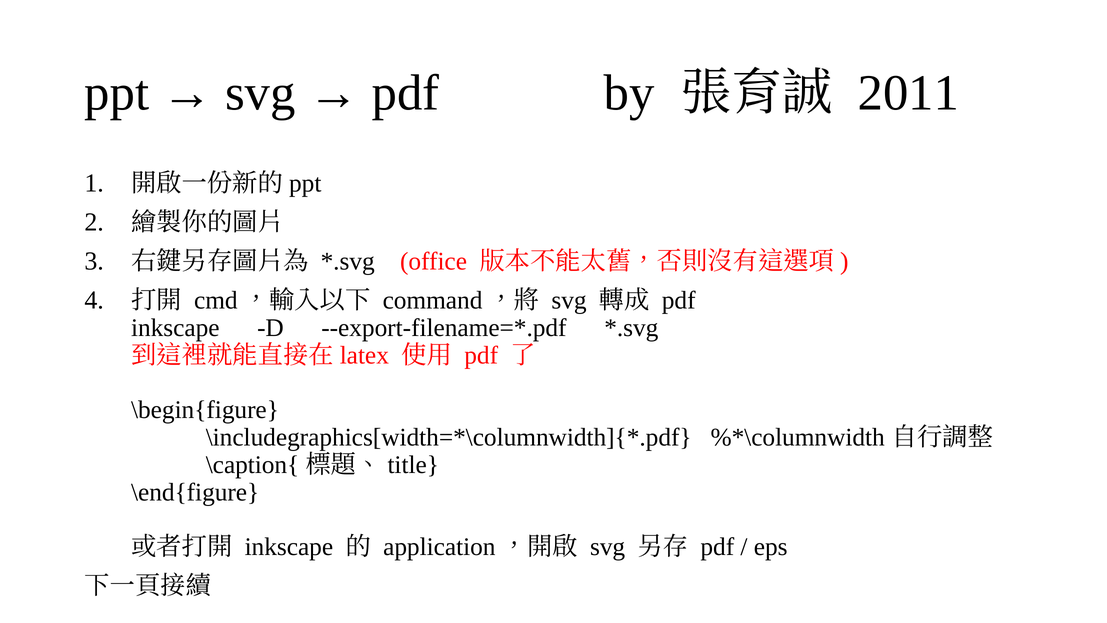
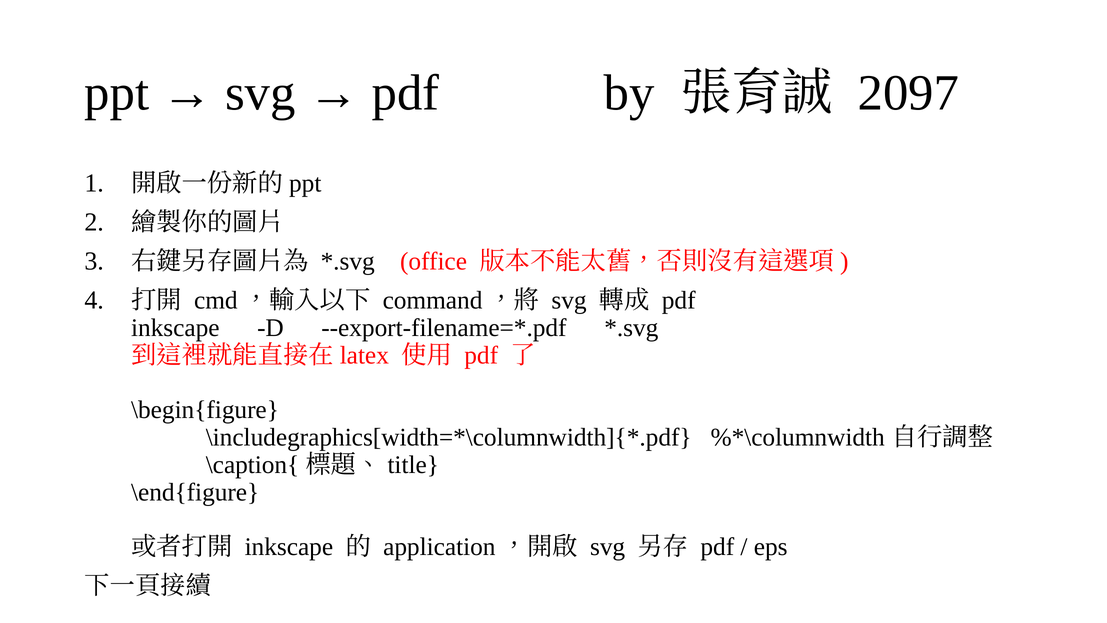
2011: 2011 -> 2097 (908, 93)
